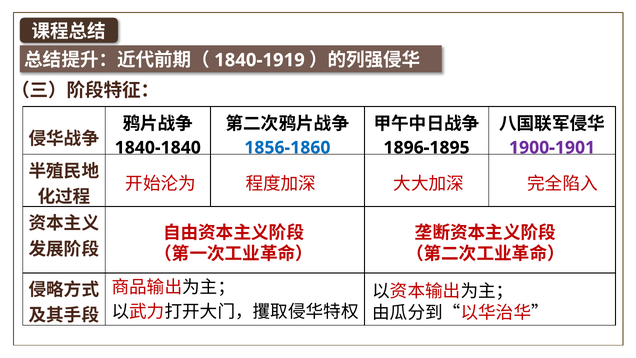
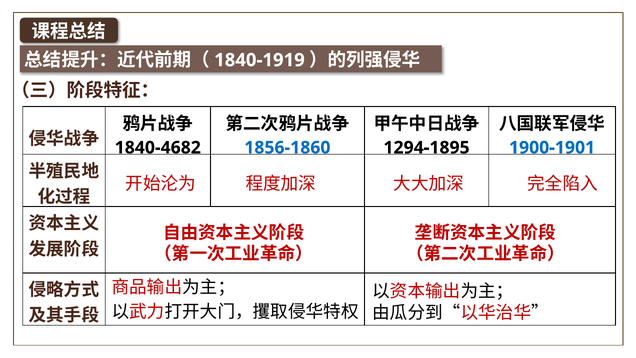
1840-1840: 1840-1840 -> 1840-4682 (158, 148)
1896-1895: 1896-1895 -> 1294-1895 (427, 148)
1900-1901 colour: purple -> blue (552, 148)
